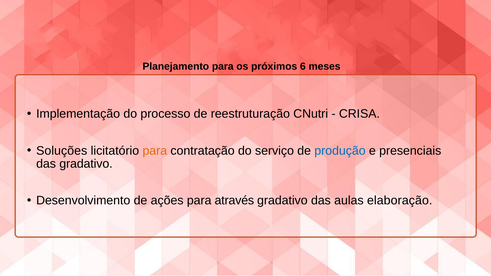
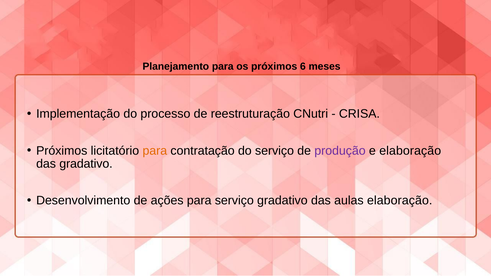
Soluções: Soluções -> Próximos (62, 151)
produção colour: blue -> purple (340, 151)
e presenciais: presenciais -> elaboração (410, 151)
para através: através -> serviço (234, 201)
